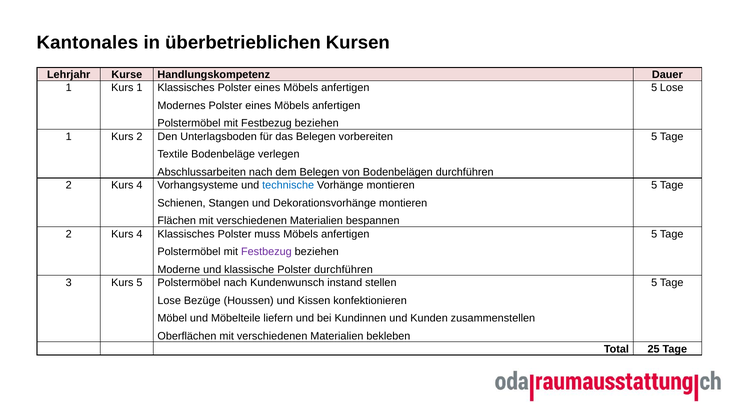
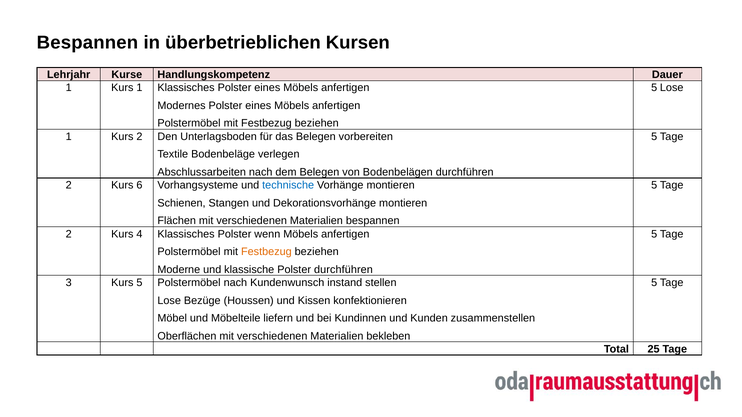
Kantonales: Kantonales -> Bespannen (87, 43)
4: 4 -> 6 (139, 185)
muss: muss -> wenn (267, 234)
Festbezug colour: purple -> orange (266, 252)
